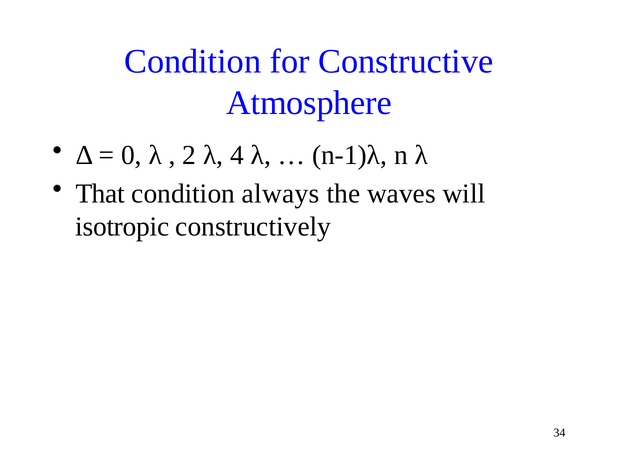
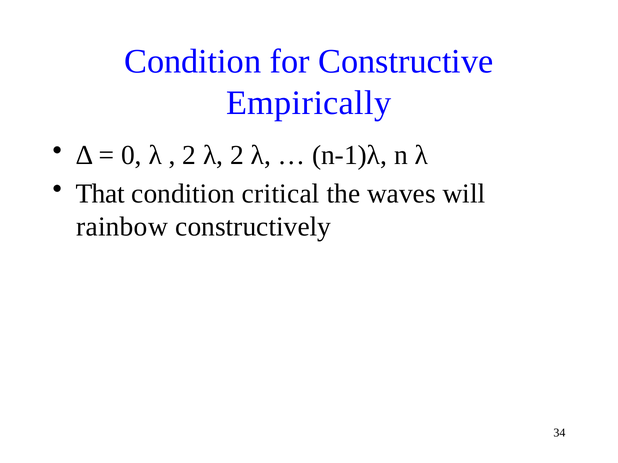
Atmosphere: Atmosphere -> Empirically (309, 103)
λ 4: 4 -> 2 (237, 155)
always: always -> critical (281, 194)
isotropic: isotropic -> rainbow (122, 227)
